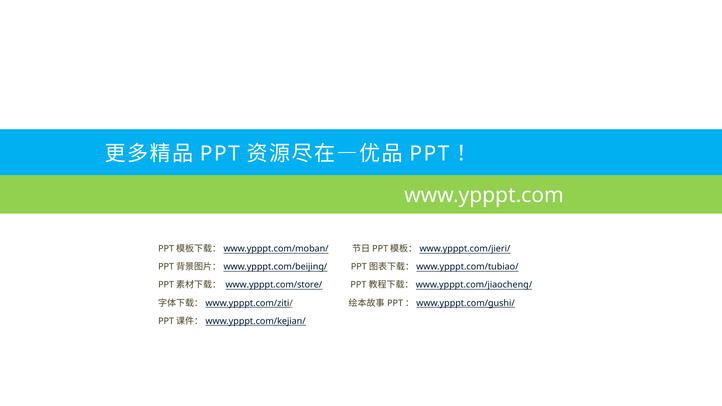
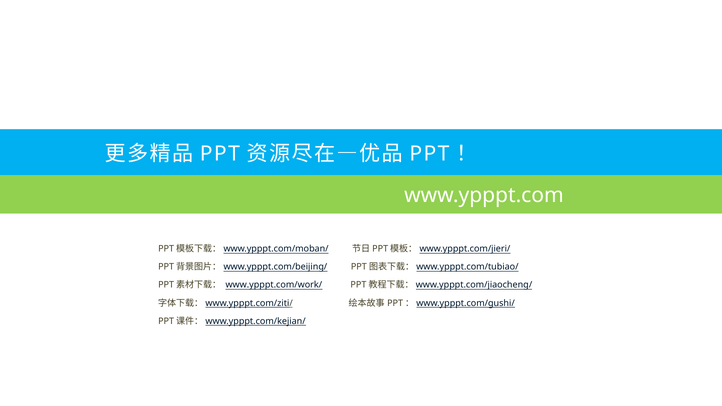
www.ypppt.com/store/: www.ypppt.com/store/ -> www.ypppt.com/work/ (274, 285)
